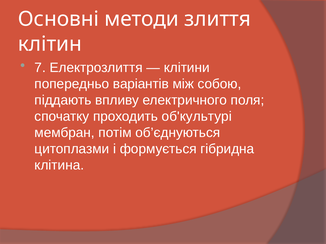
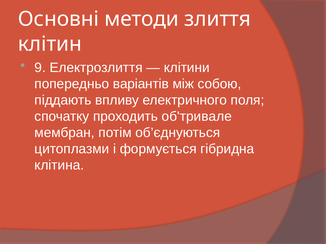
7: 7 -> 9 (40, 68)
об'культурі: об'культурі -> об'тривале (197, 117)
